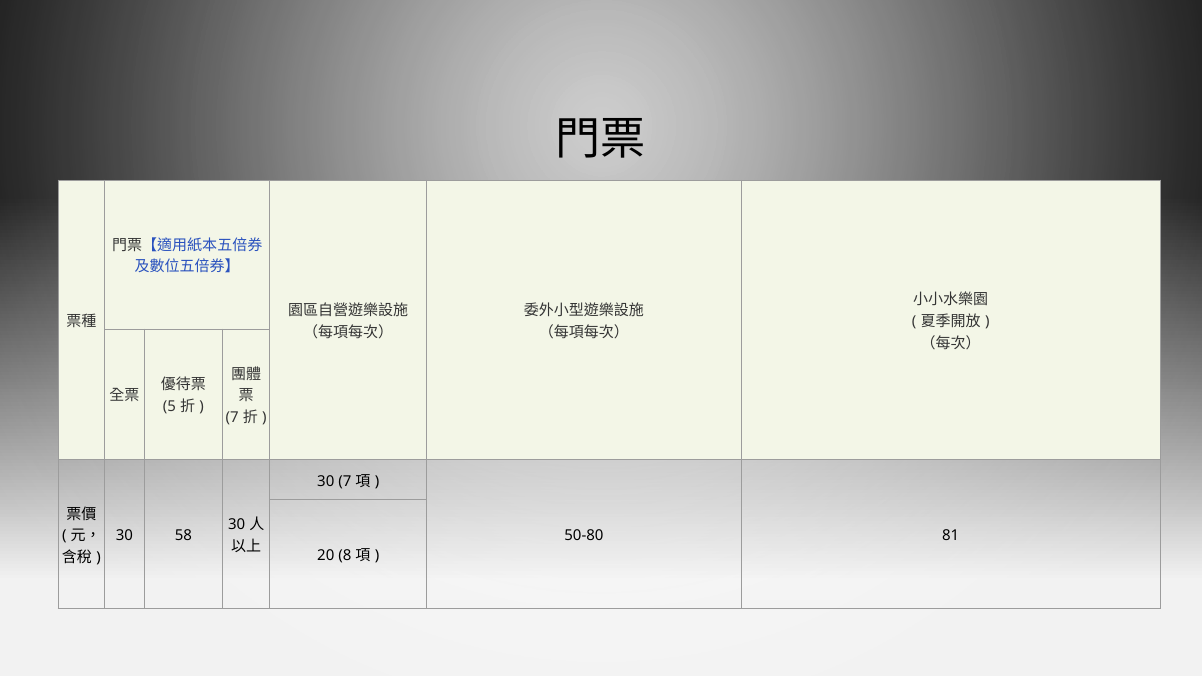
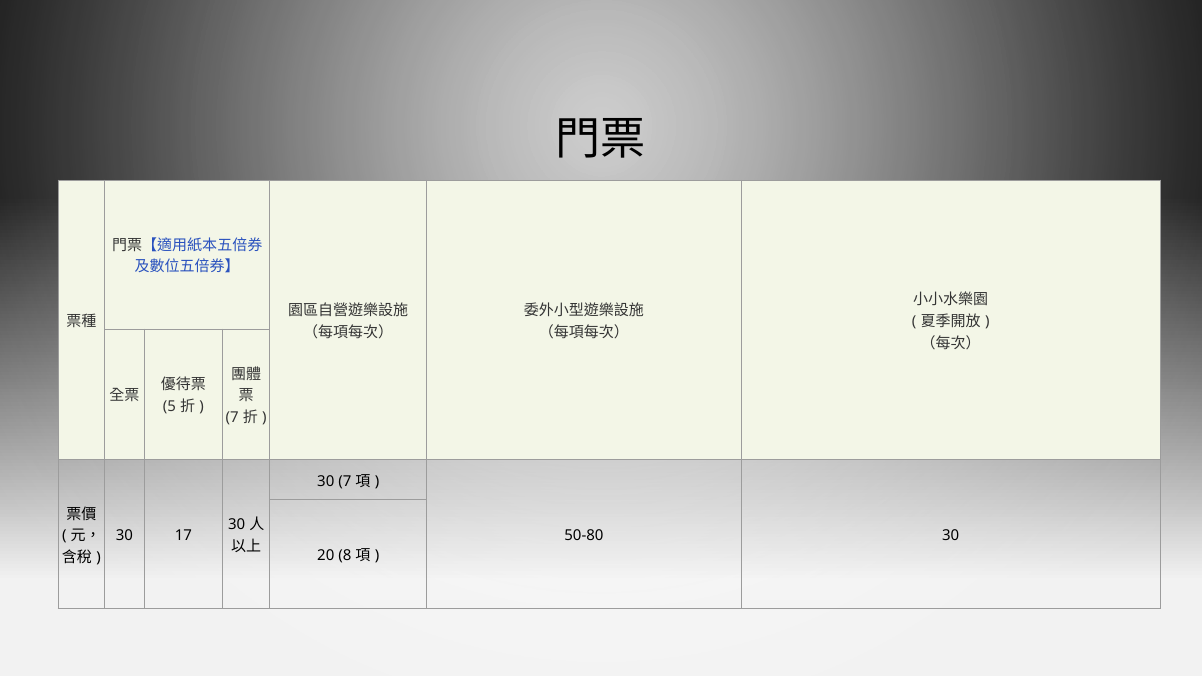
58: 58 -> 17 (183, 535)
50-80 81: 81 -> 30 (951, 535)
